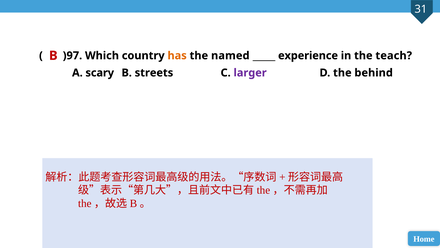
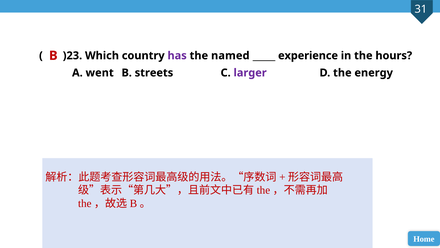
)97: )97 -> )23 (72, 56)
has colour: orange -> purple (177, 56)
teach: teach -> hours (394, 56)
scary: scary -> went (100, 73)
behind: behind -> energy (374, 73)
